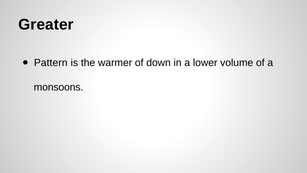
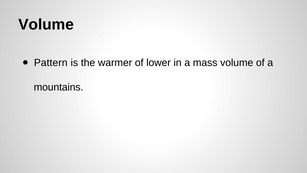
Greater: Greater -> Volume (46, 24)
down: down -> lower (159, 63)
lower: lower -> mass (205, 63)
monsoons: monsoons -> mountains (59, 87)
